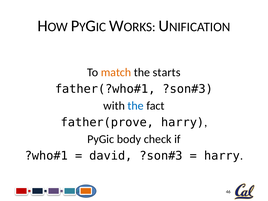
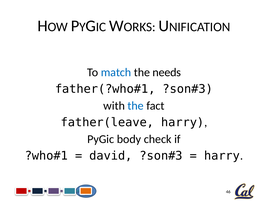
match colour: orange -> blue (116, 72)
starts: starts -> needs (167, 72)
father(prove: father(prove -> father(leave (107, 122)
